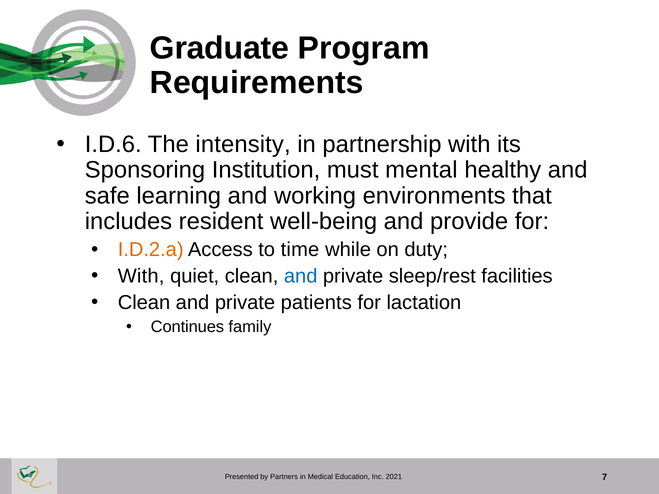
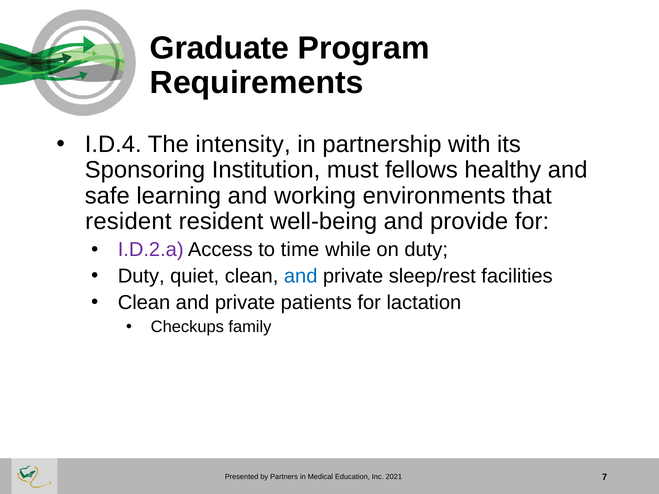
I.D.6: I.D.6 -> I.D.4 (113, 145)
mental: mental -> fellows (421, 170)
includes: includes -> resident (128, 222)
I.D.2.a colour: orange -> purple (151, 250)
With: With -> Duty (141, 276)
Continues: Continues -> Checkups (187, 327)
